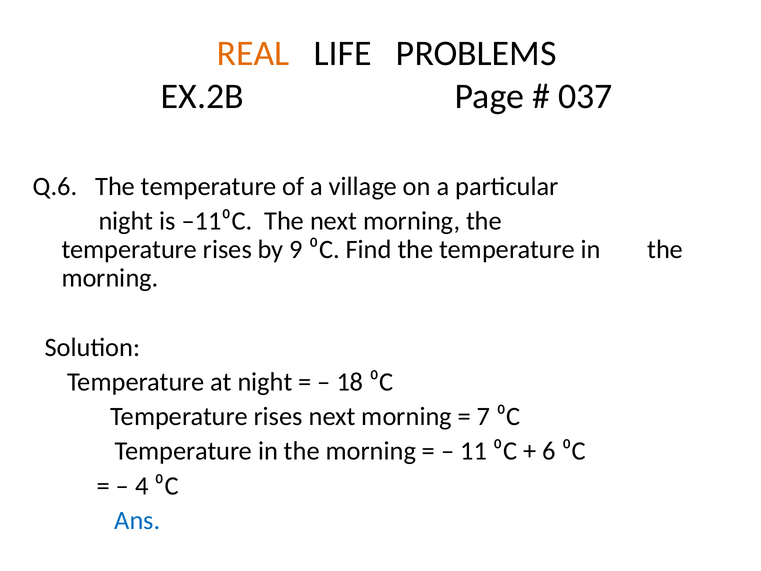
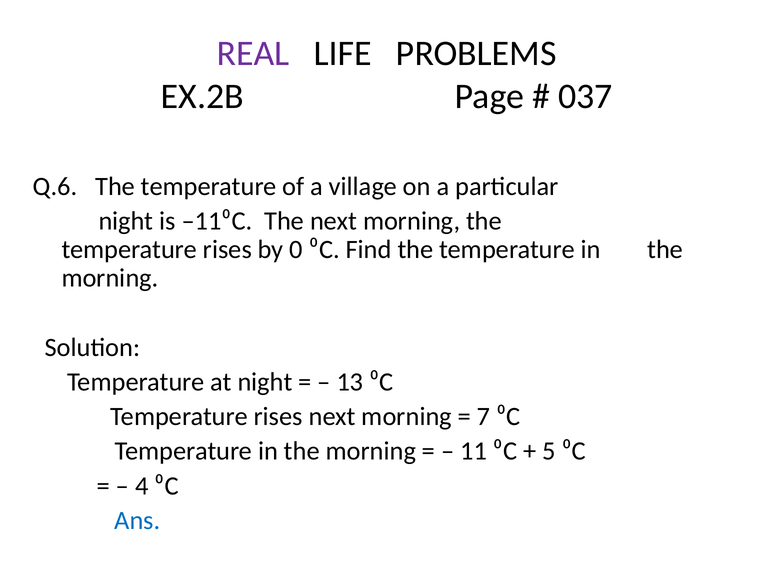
REAL colour: orange -> purple (253, 53)
9: 9 -> 0 (296, 250)
18: 18 -> 13 (350, 382)
6: 6 -> 5 (549, 451)
